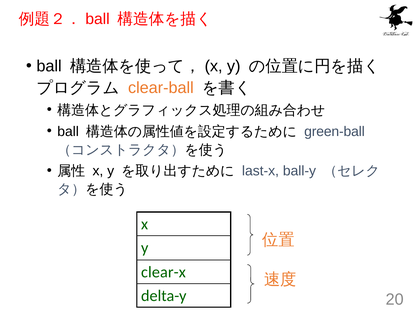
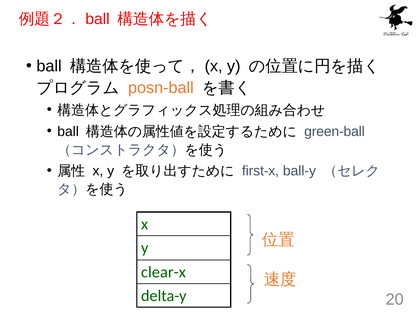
clear-ball: clear-ball -> posn-ball (161, 88)
last-x: last-x -> first-x (261, 171)
